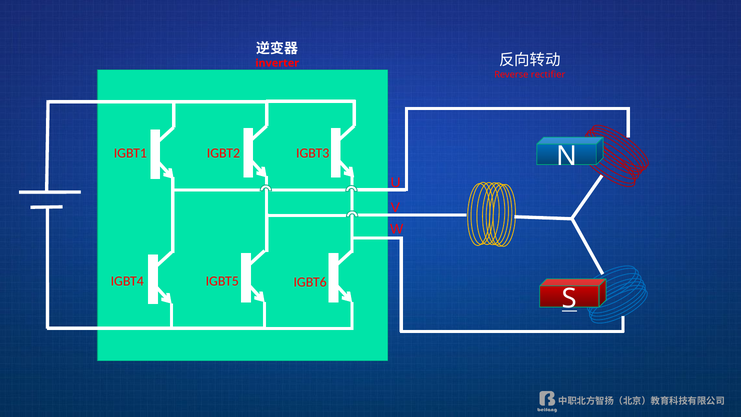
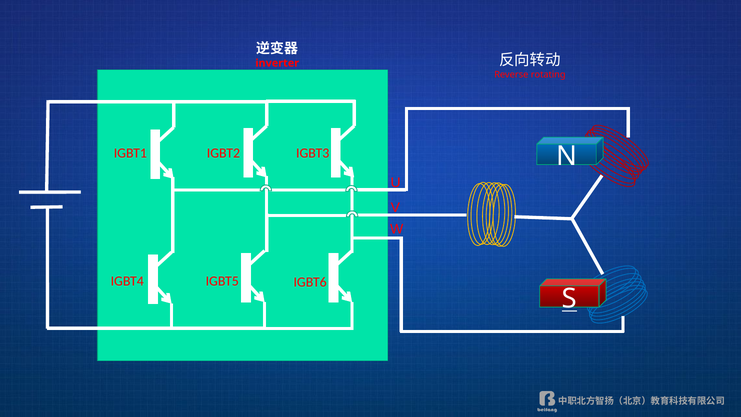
rectifier: rectifier -> rotating (548, 75)
